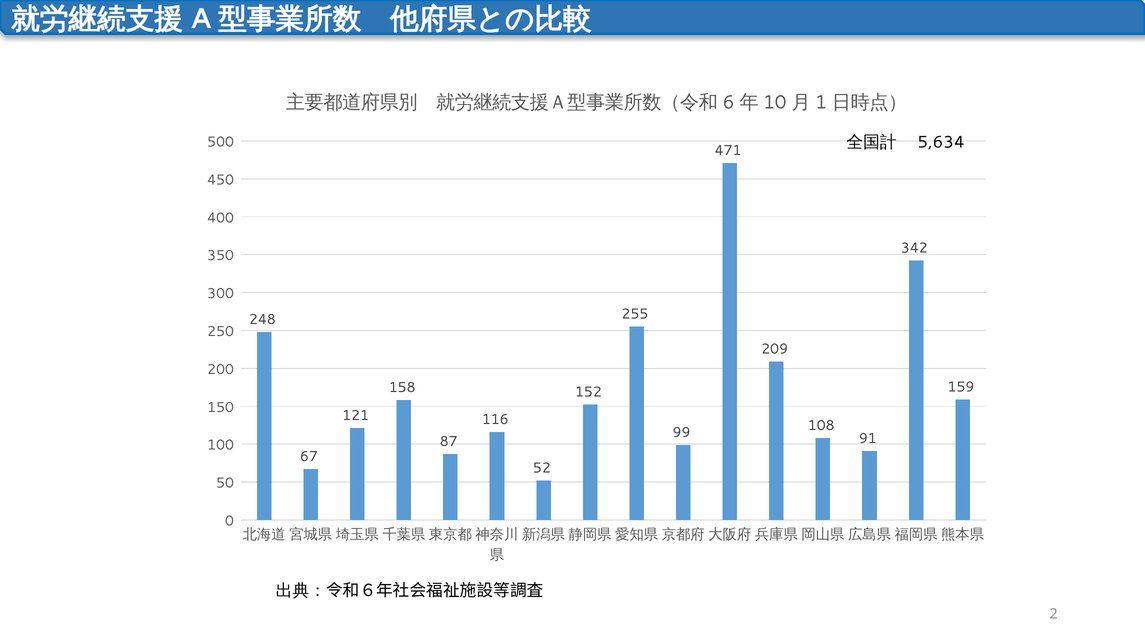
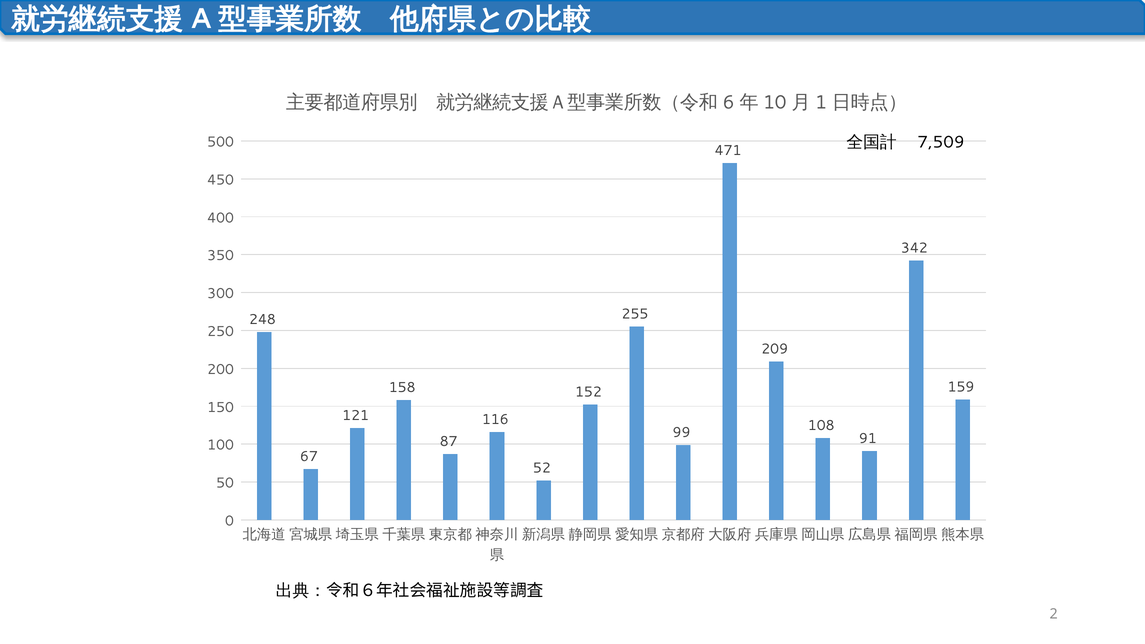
5,634: 5,634 -> 7,509 (941, 142)
